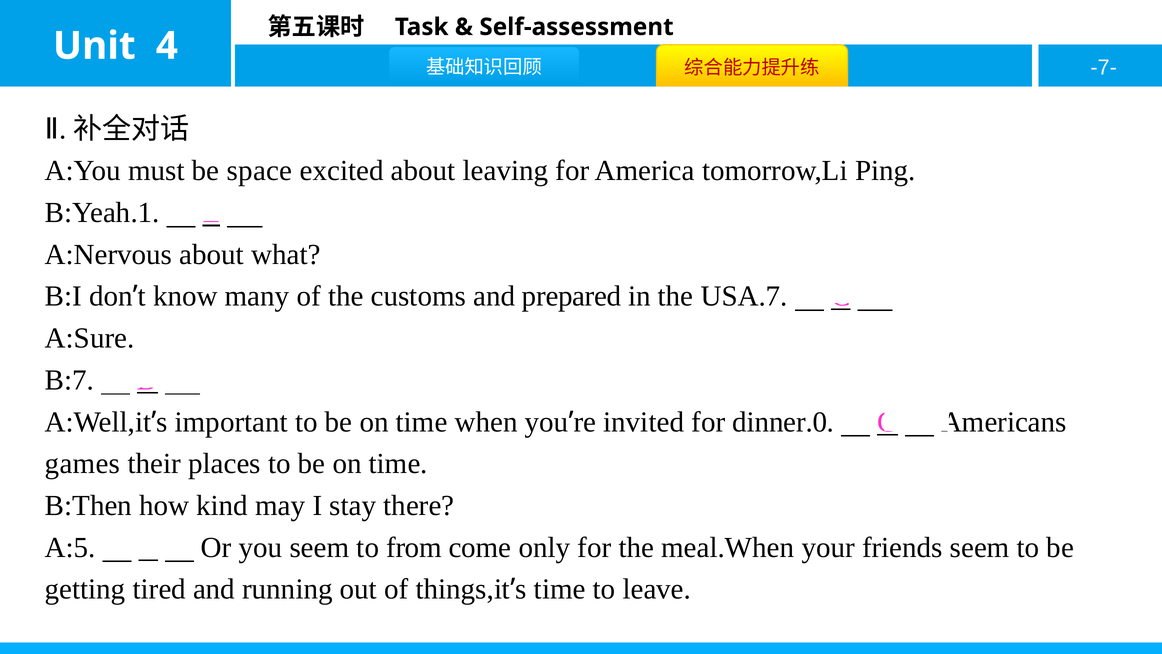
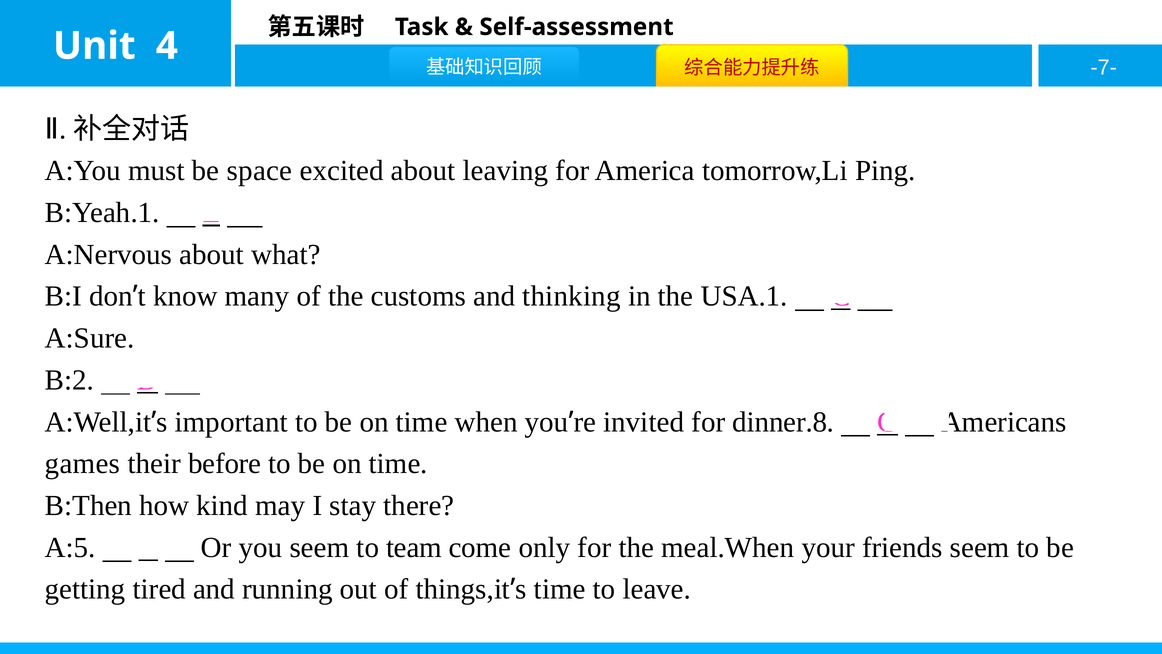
prepared: prepared -> thinking (571, 296)
USA.7: USA.7 -> USA.1 (744, 296)
B:7: B:7 -> B:2 (69, 380)
dinner.0: dinner.0 -> dinner.8 (783, 422)
places: places -> before (225, 463)
from: from -> team (414, 547)
